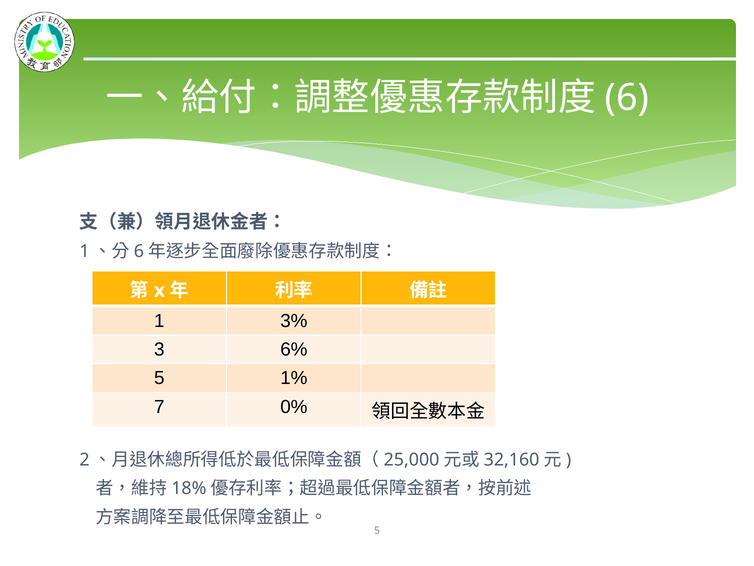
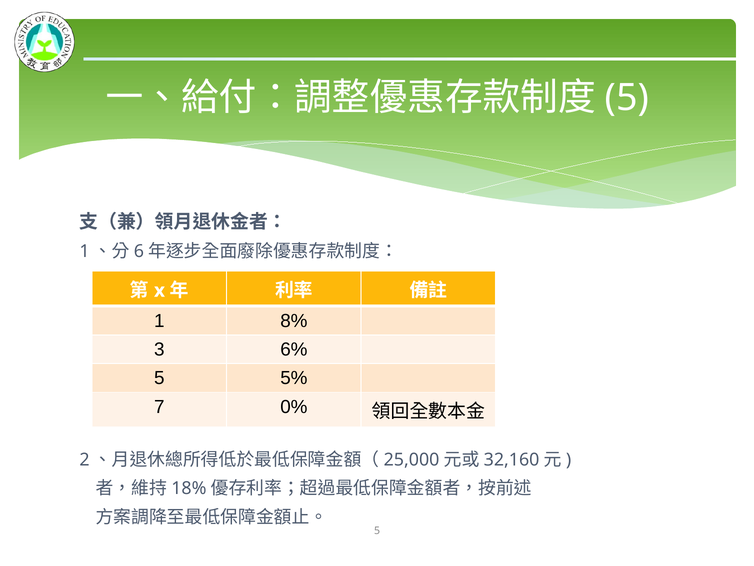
6: 6 -> 5 (627, 98)
3%: 3% -> 8% (294, 320)
1%: 1% -> 5% (294, 378)
